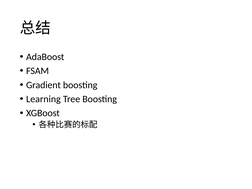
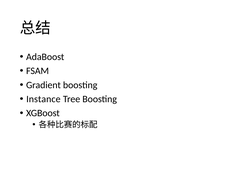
Learning: Learning -> Instance (43, 99)
